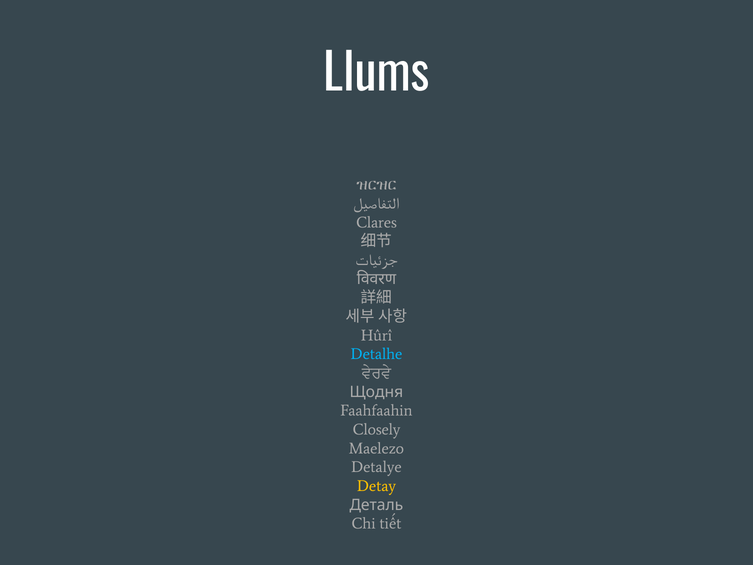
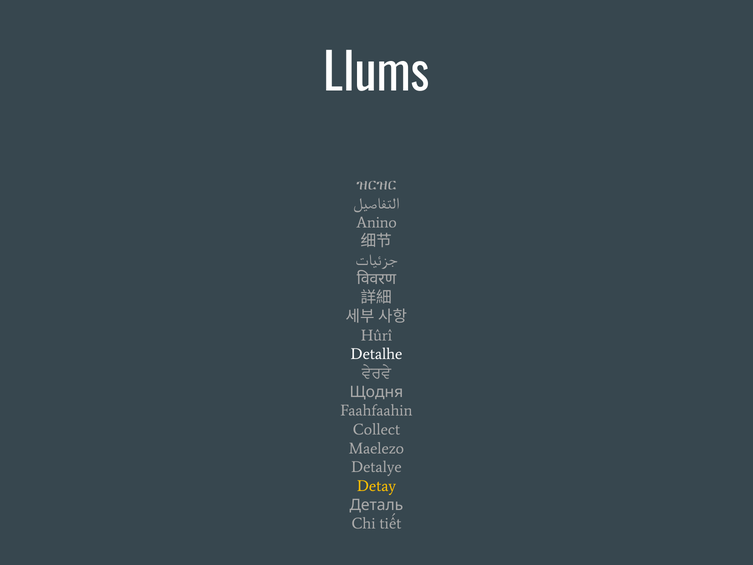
Clares: Clares -> Anino (377, 222)
Detalhe colour: light blue -> white (376, 354)
Closely: Closely -> Collect (376, 429)
